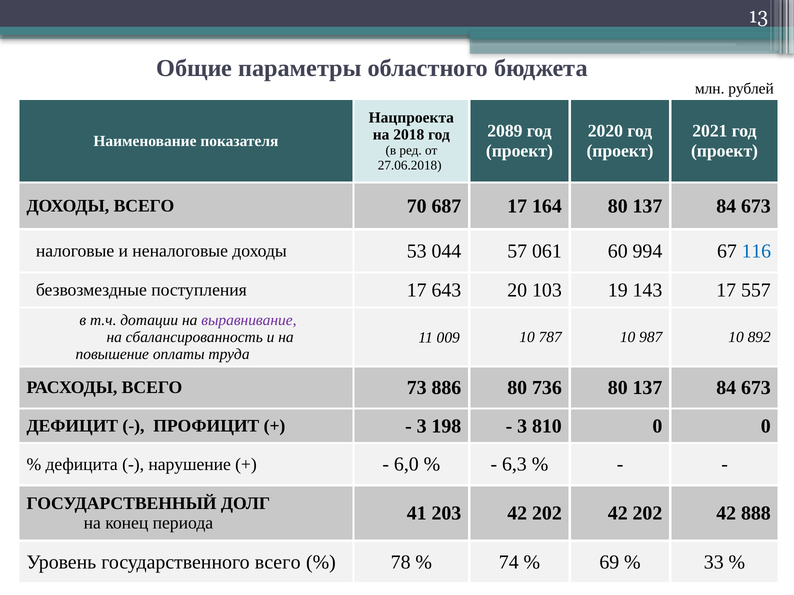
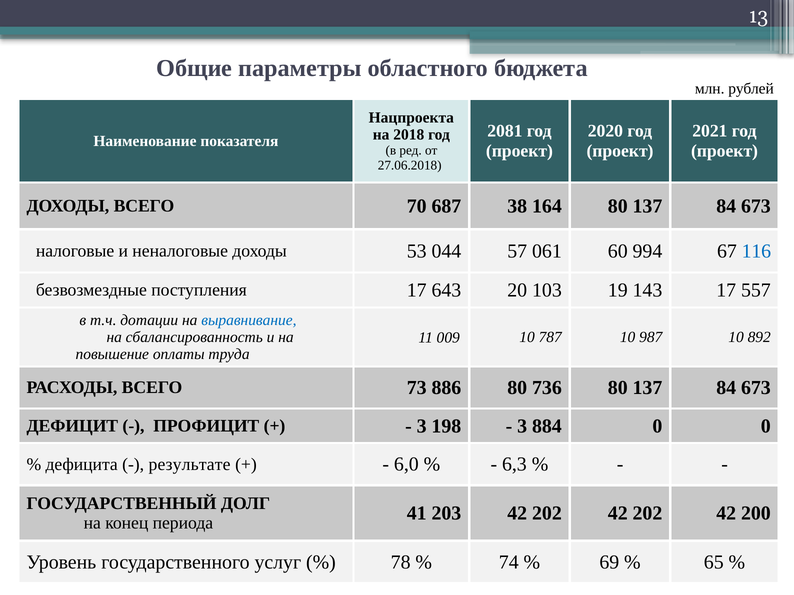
2089: 2089 -> 2081 (505, 131)
687 17: 17 -> 38 (517, 206)
выравнивание colour: purple -> blue (249, 320)
810: 810 -> 884 (547, 426)
нарушение: нарушение -> результате (190, 465)
888: 888 -> 200 (756, 514)
государственного всего: всего -> услуг (278, 563)
33: 33 -> 65 (714, 563)
